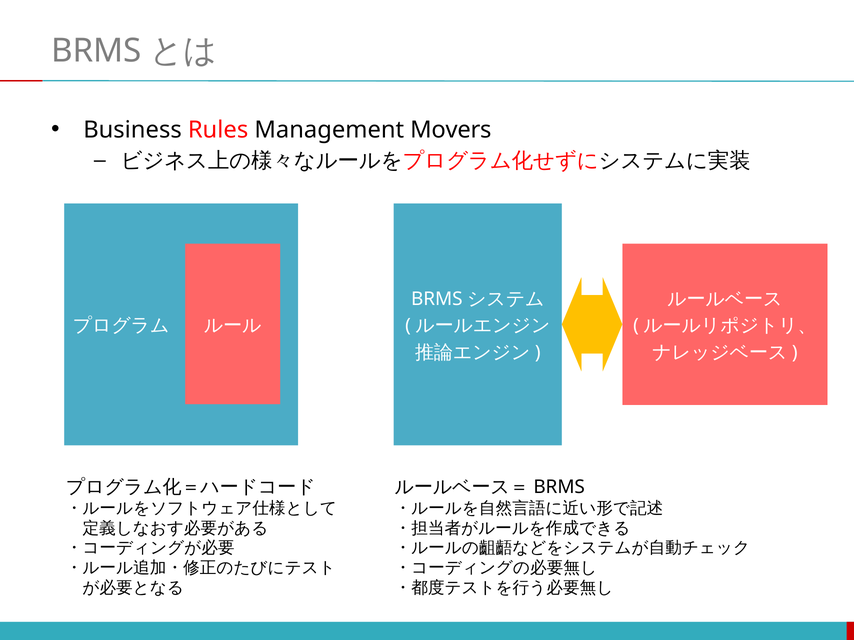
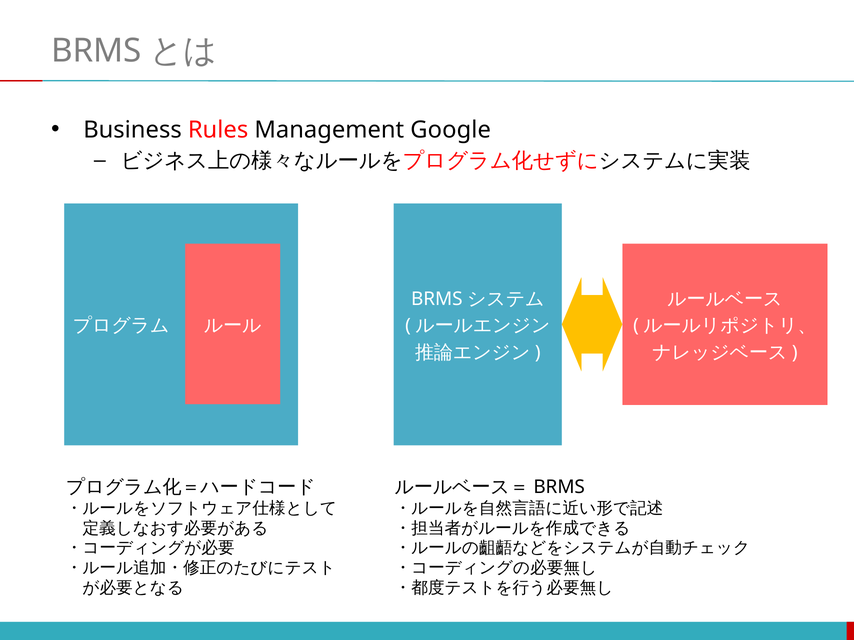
Movers: Movers -> Google (451, 130)
